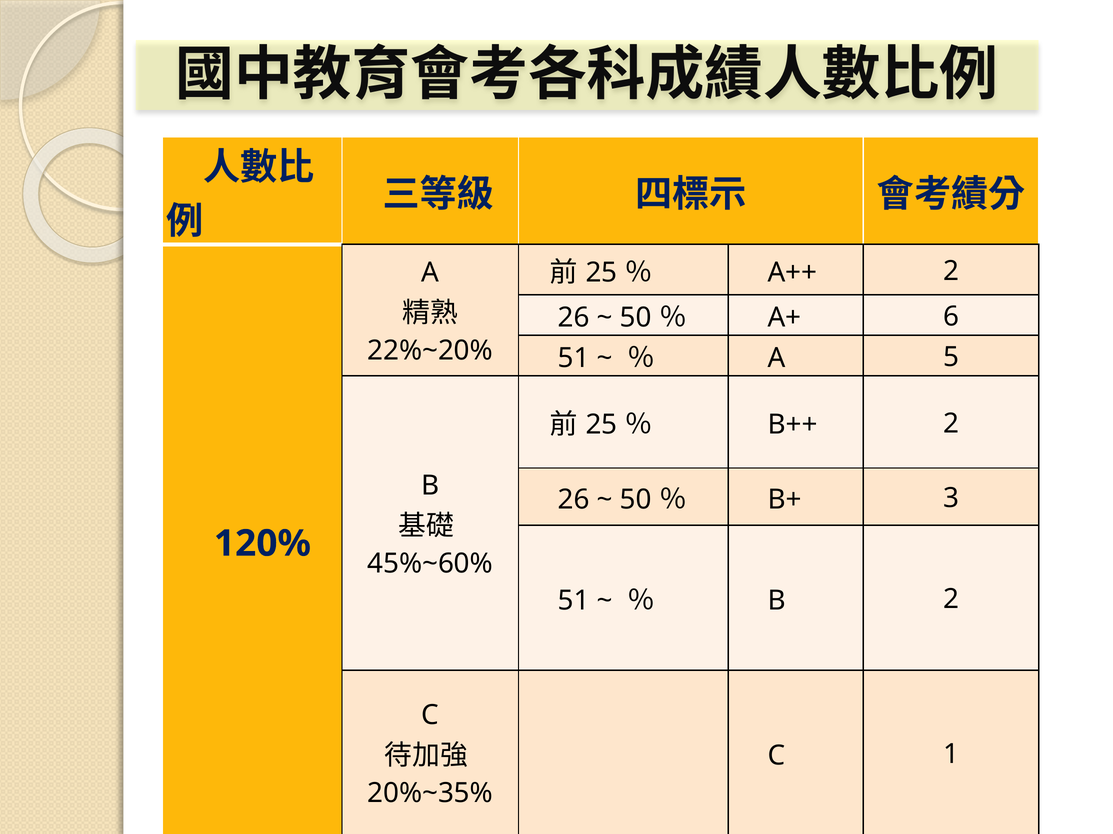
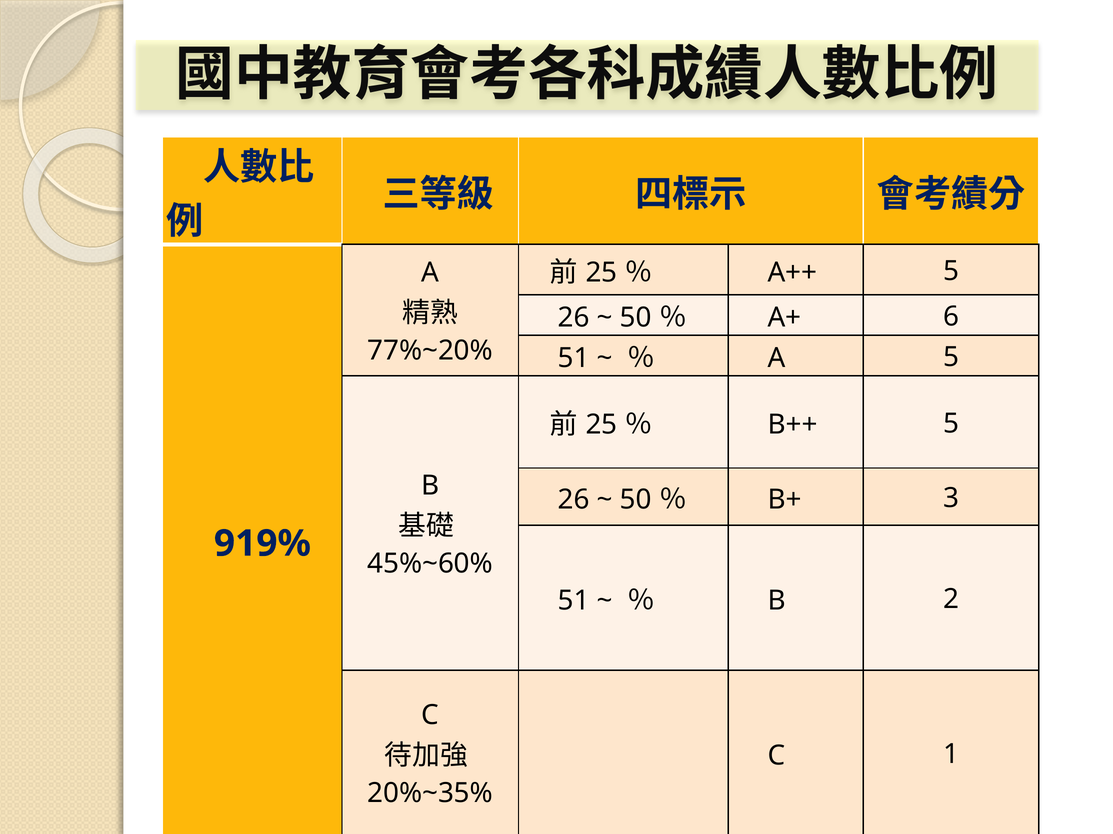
A++ 2: 2 -> 5 (951, 271)
22%~20%: 22%~20% -> 77%~20% (430, 351)
B++ 2: 2 -> 5 (951, 424)
120%: 120% -> 919% (262, 544)
